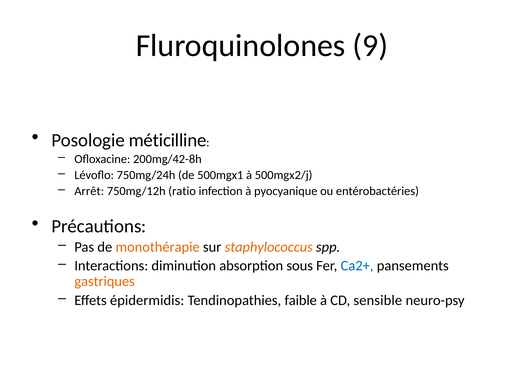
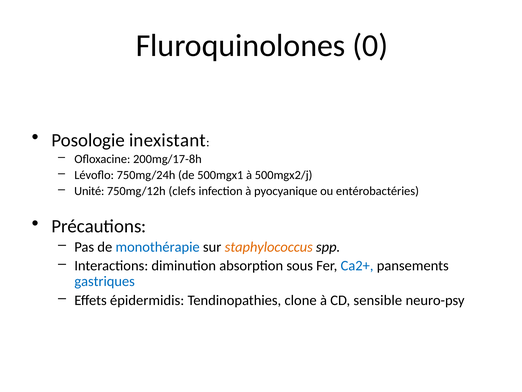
9: 9 -> 0 (370, 46)
méticilline: méticilline -> inexistant (167, 140)
200mg/42-8h: 200mg/42-8h -> 200mg/17-8h (167, 159)
Arrêt: Arrêt -> Unité (89, 191)
ratio: ratio -> clefs (182, 191)
monothérapie colour: orange -> blue (158, 247)
gastriques colour: orange -> blue (105, 281)
faible: faible -> clone (301, 300)
